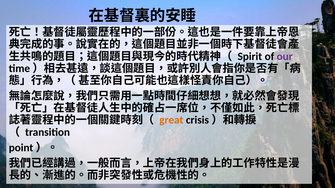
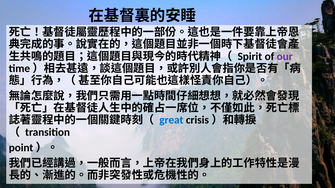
great colour: orange -> blue (171, 120)
